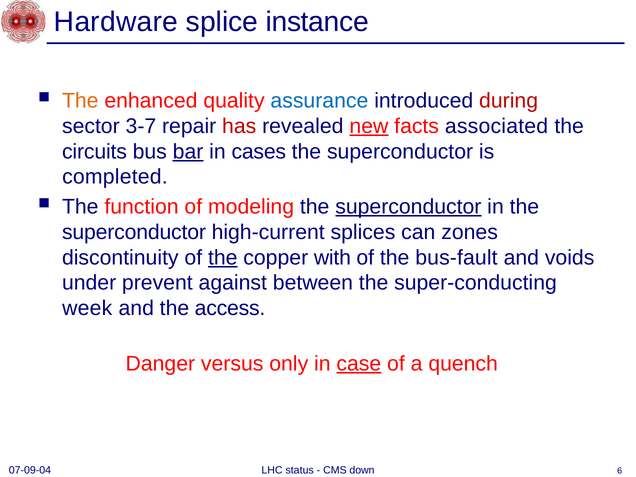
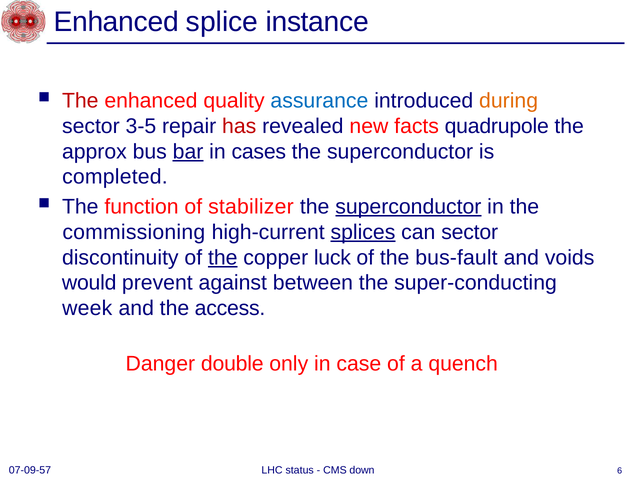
Hardware: Hardware -> Enhanced (116, 22)
The colour: orange -> red (80, 101)
during colour: red -> orange (509, 101)
3-7: 3-7 -> 3-5 (141, 126)
new underline: present -> none (369, 126)
associated: associated -> quadrupole (497, 126)
circuits: circuits -> approx (94, 152)
modeling: modeling -> stabilizer (251, 207)
superconductor: superconductor -> commissioning (134, 232)
splices underline: none -> present (363, 232)
can zones: zones -> sector (470, 232)
with: with -> luck (332, 258)
under: under -> would (89, 283)
versus: versus -> double (232, 364)
case underline: present -> none (359, 364)
07-09-04: 07-09-04 -> 07-09-57 (30, 470)
